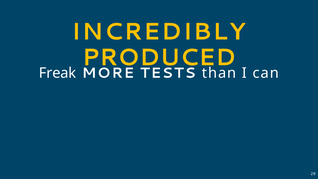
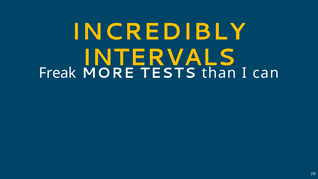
PRODUCED: PRODUCED -> INTERVALS (159, 58)
